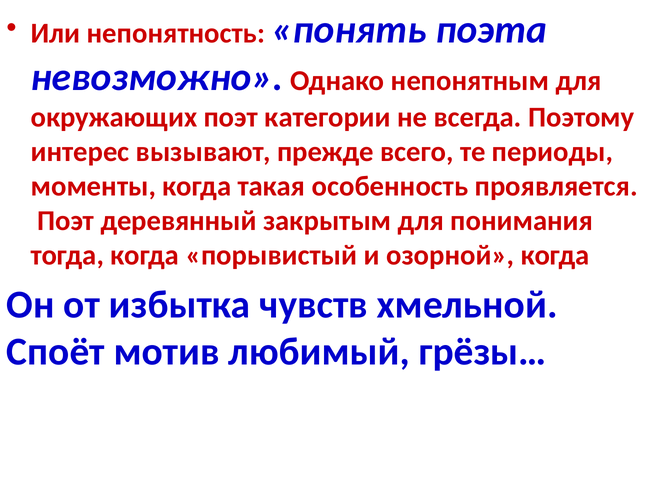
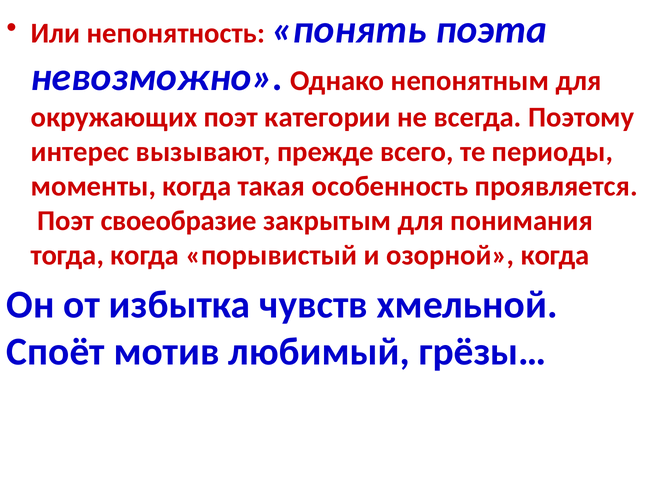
деревянный: деревянный -> своеобразие (179, 220)
